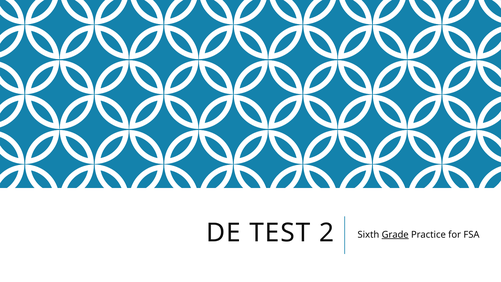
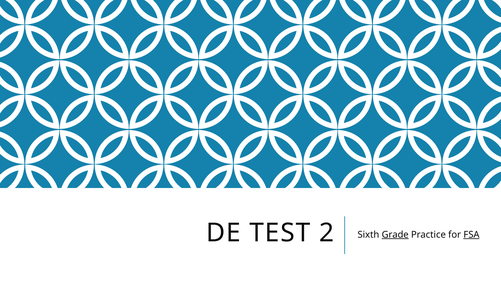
FSA underline: none -> present (471, 235)
